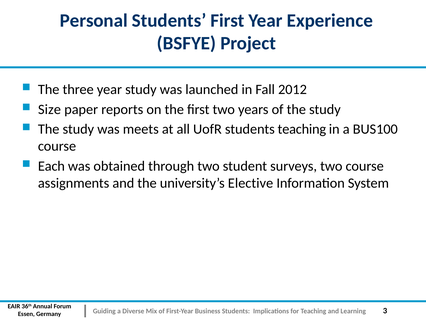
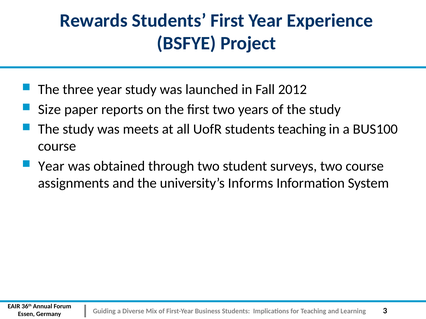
Personal: Personal -> Rewards (94, 21)
Each: Each -> Year (51, 166)
Elective: Elective -> Informs (251, 183)
